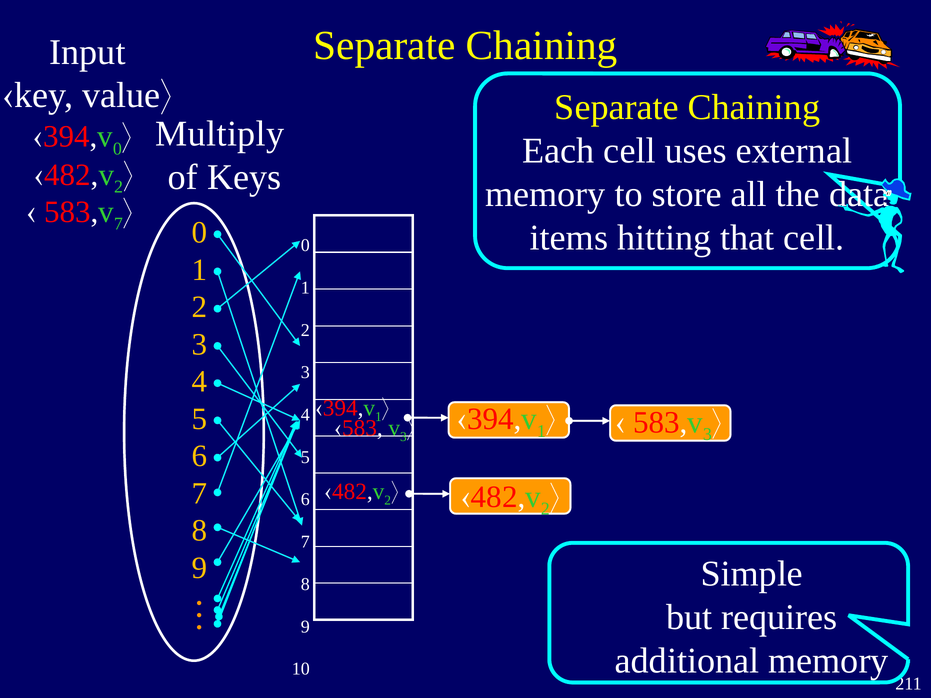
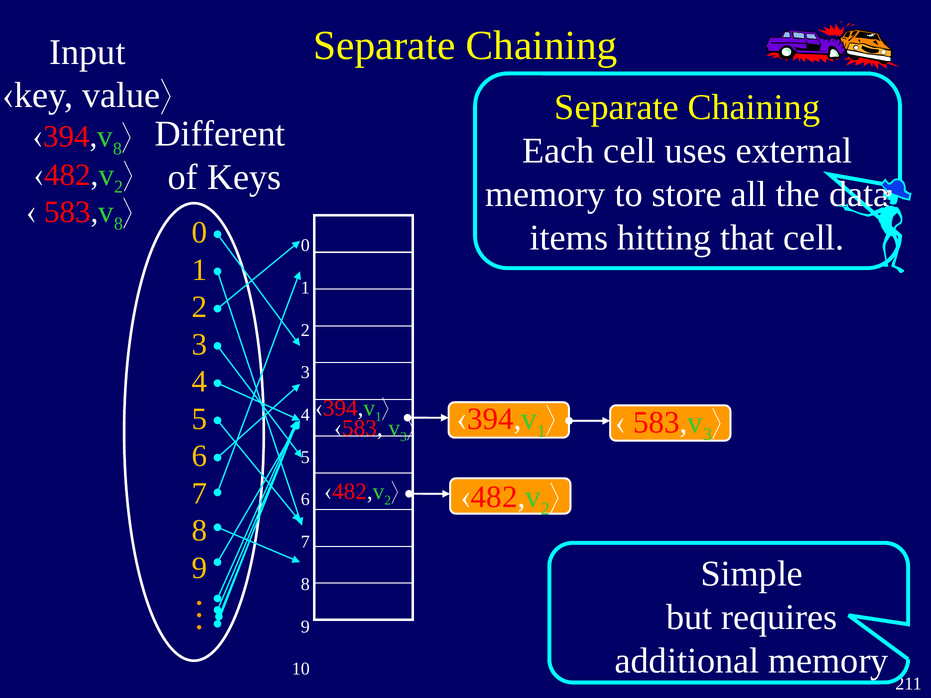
Multiply: Multiply -> Different (220, 134)
0: 0 -> 8 (117, 149)
7: 7 -> 8 (118, 224)
